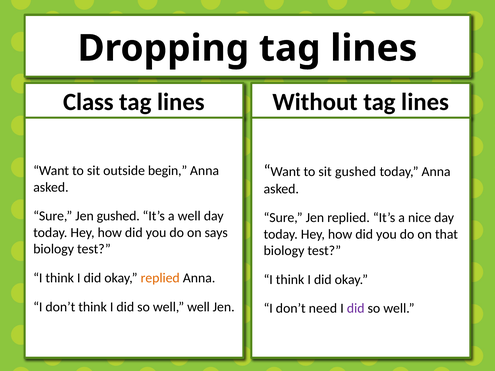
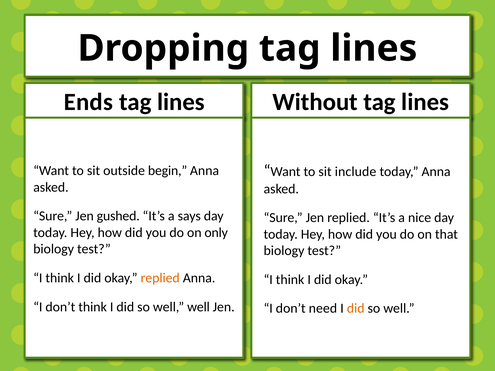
Class: Class -> Ends (88, 102)
sit gushed: gushed -> include (356, 172)
a well: well -> says (189, 216)
says: says -> only (216, 233)
did colour: purple -> orange (356, 309)
